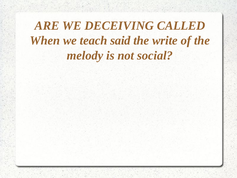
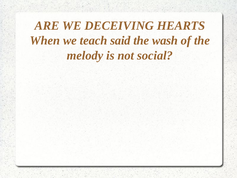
CALLED: CALLED -> HEARTS (181, 26)
write: write -> wash (165, 41)
